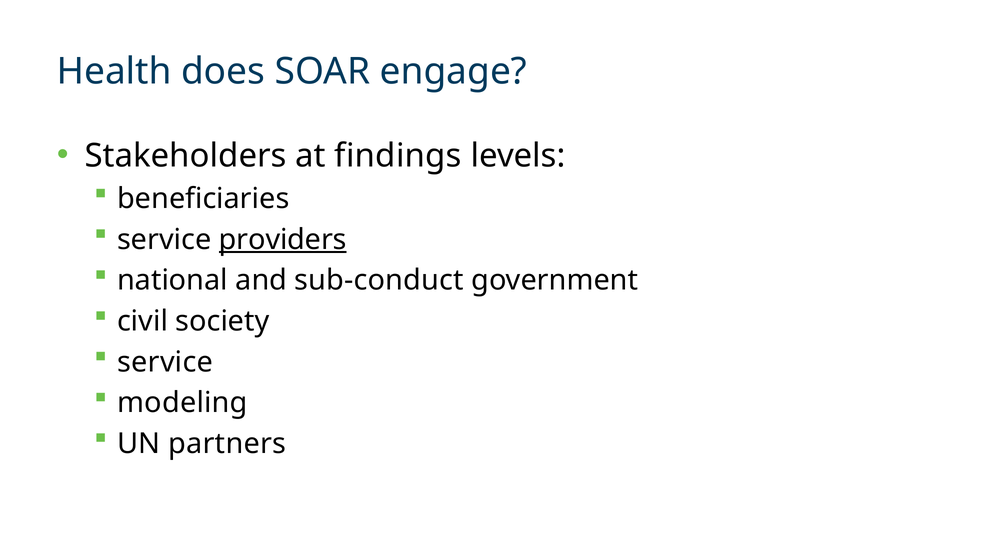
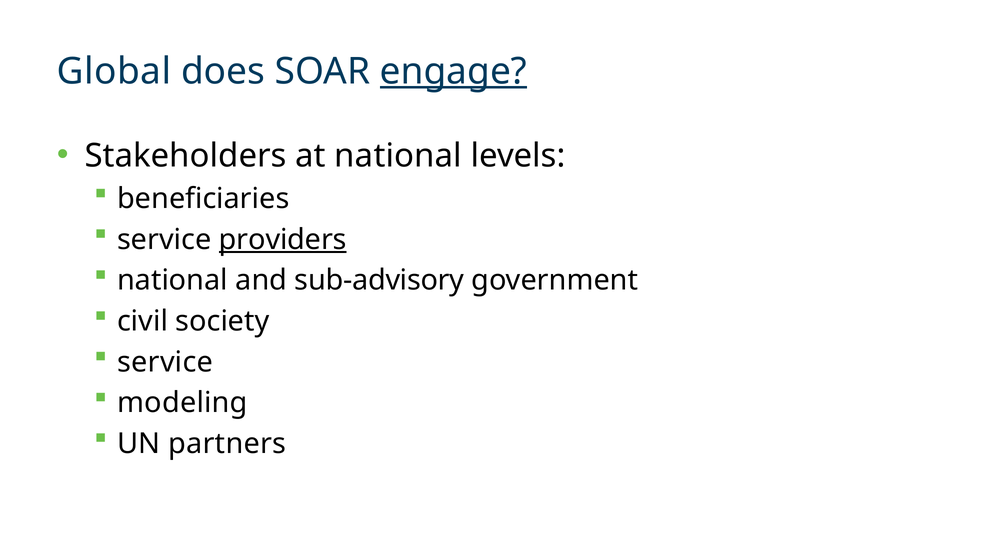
Health: Health -> Global (114, 71)
engage underline: none -> present (453, 71)
at findings: findings -> national (398, 156)
sub-conduct: sub-conduct -> sub-advisory (379, 280)
